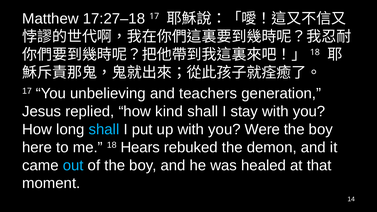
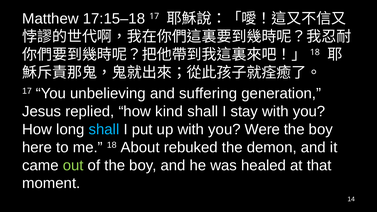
17:27–18: 17:27–18 -> 17:15–18 (114, 19)
teachers: teachers -> suffering (208, 94)
Hears: Hears -> About (140, 147)
out colour: light blue -> light green (73, 165)
